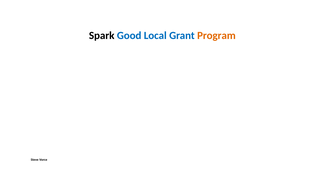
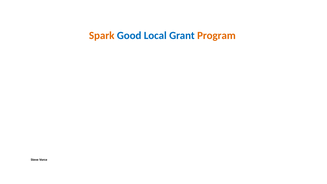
Spark colour: black -> orange (102, 35)
